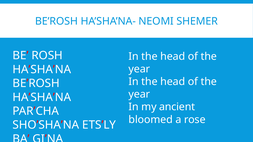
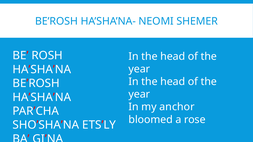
ancient: ancient -> anchor (177, 107)
